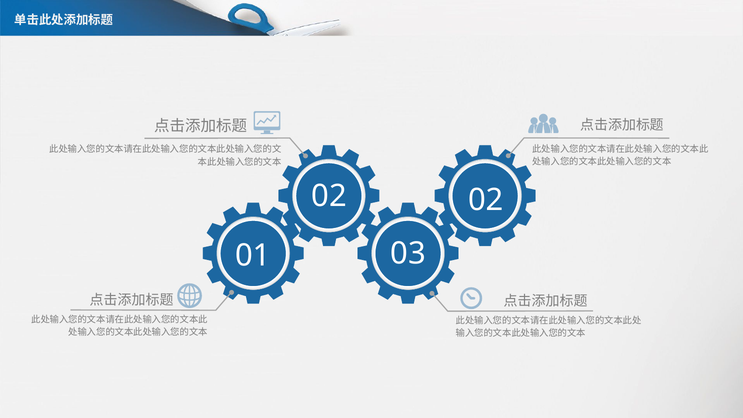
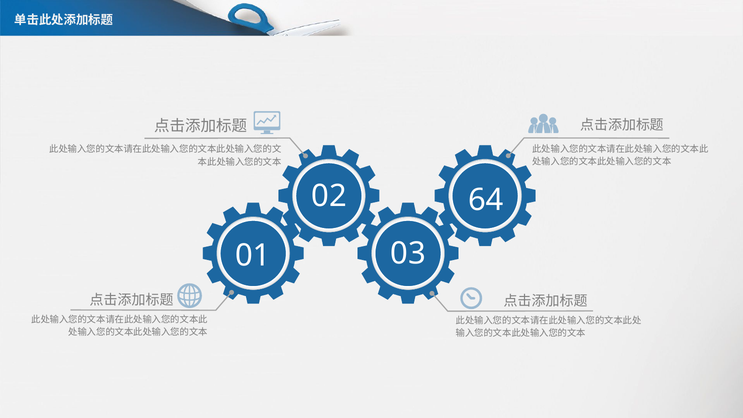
02 02: 02 -> 64 (486, 200)
